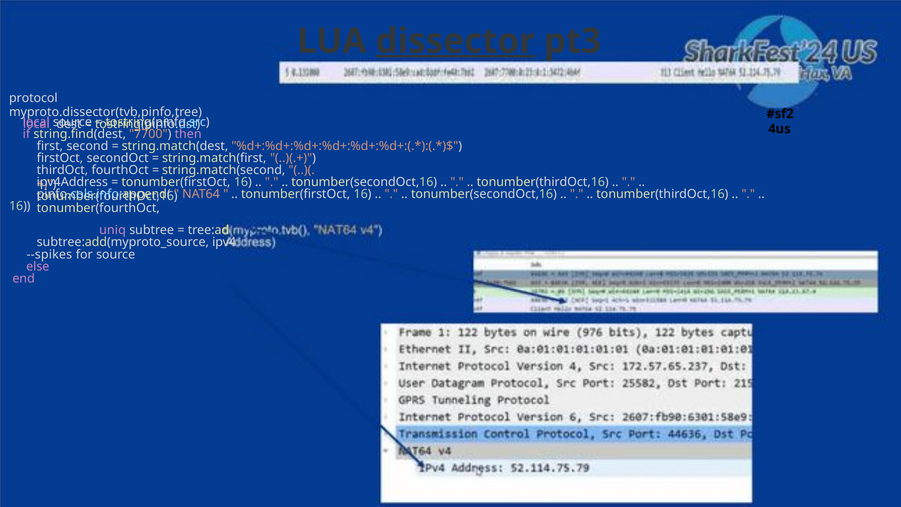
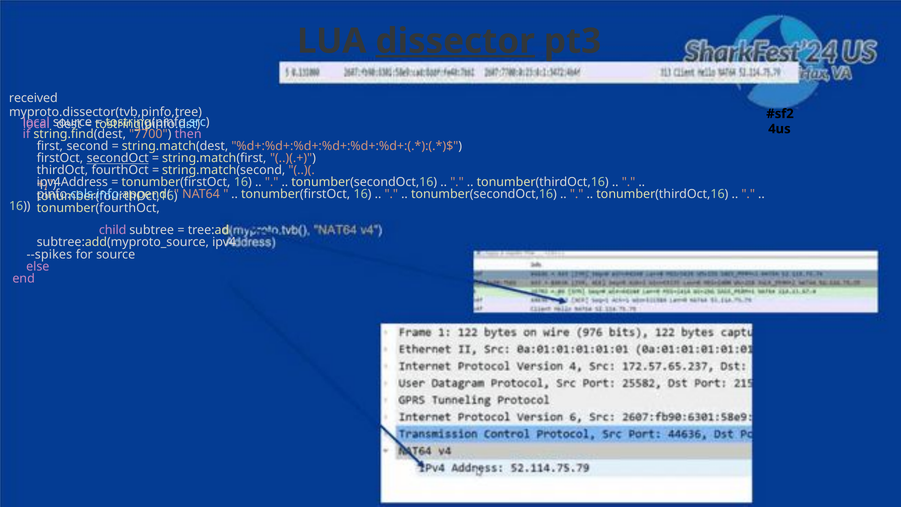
protocol: protocol -> received (33, 98)
secondOct underline: none -> present (118, 158)
uniq: uniq -> child (113, 230)
